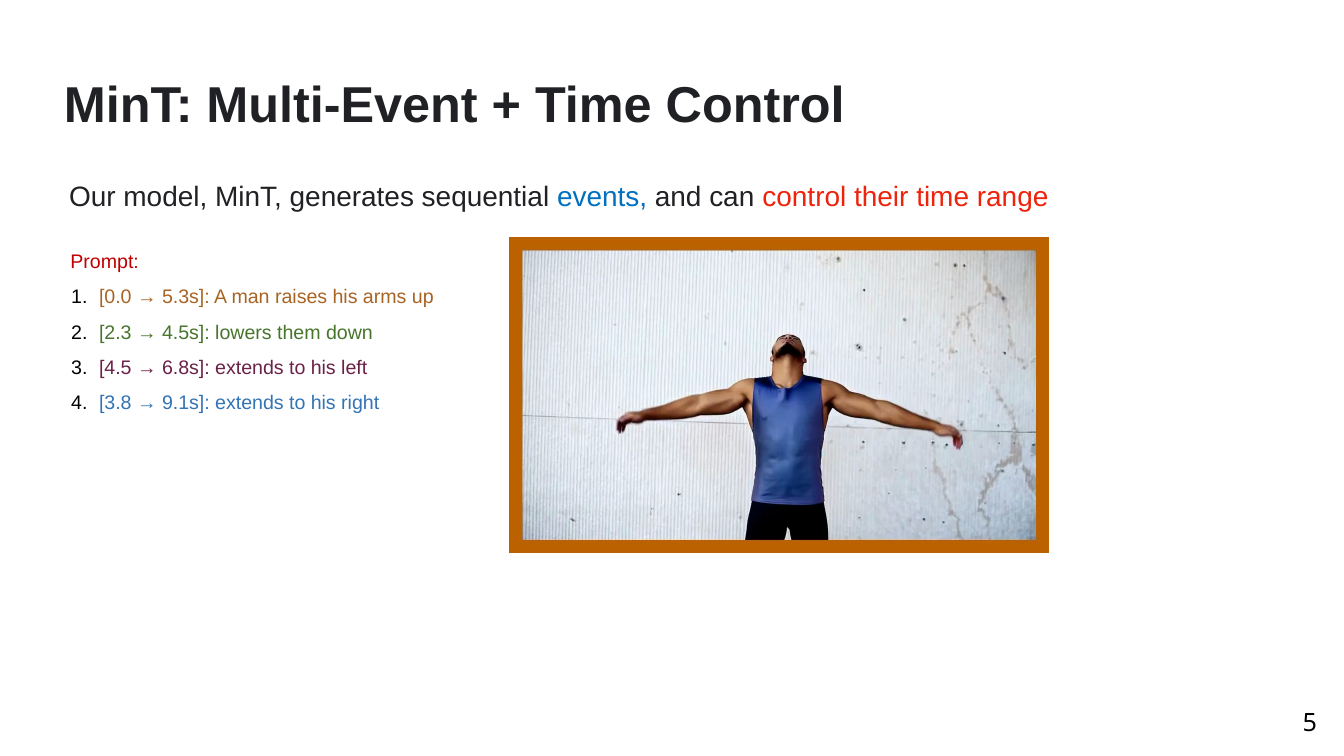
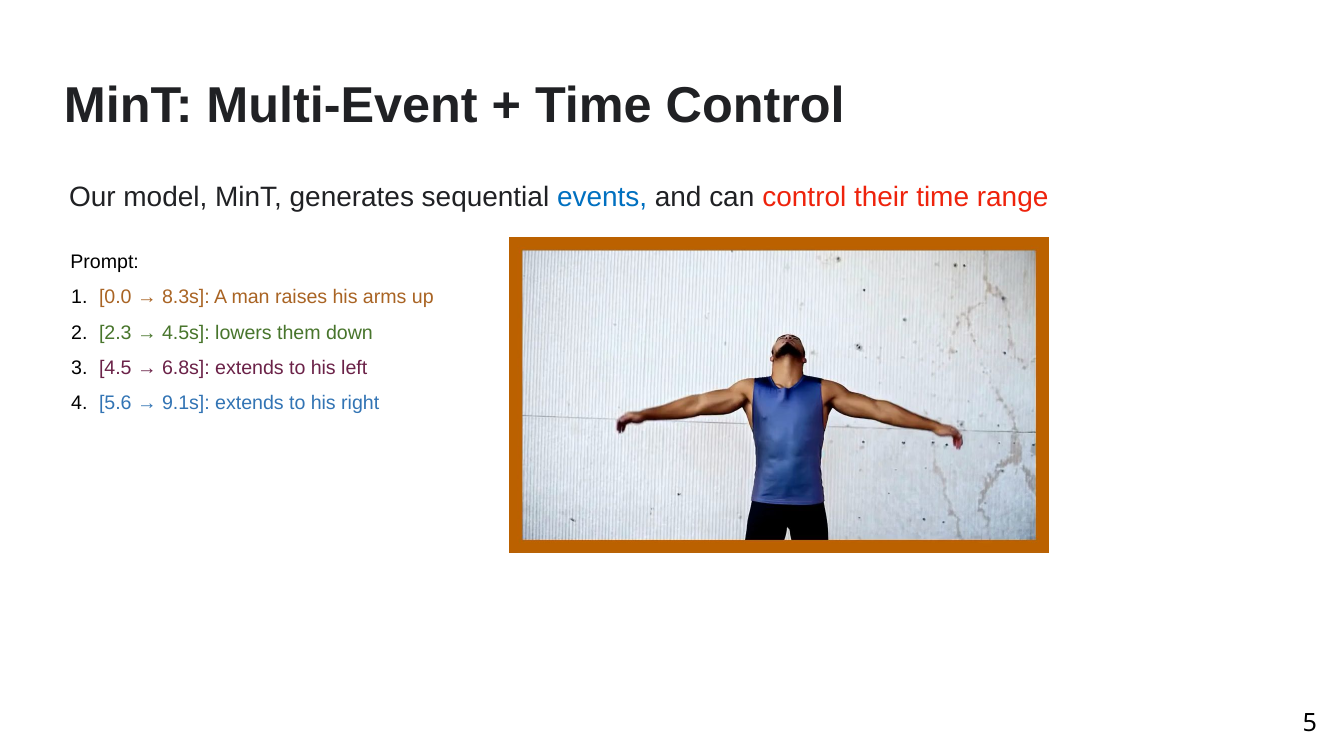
Prompt colour: red -> black (105, 262)
5.3s: 5.3s -> 8.3s (186, 297)
3.8: 3.8 -> 5.6 (115, 403)
